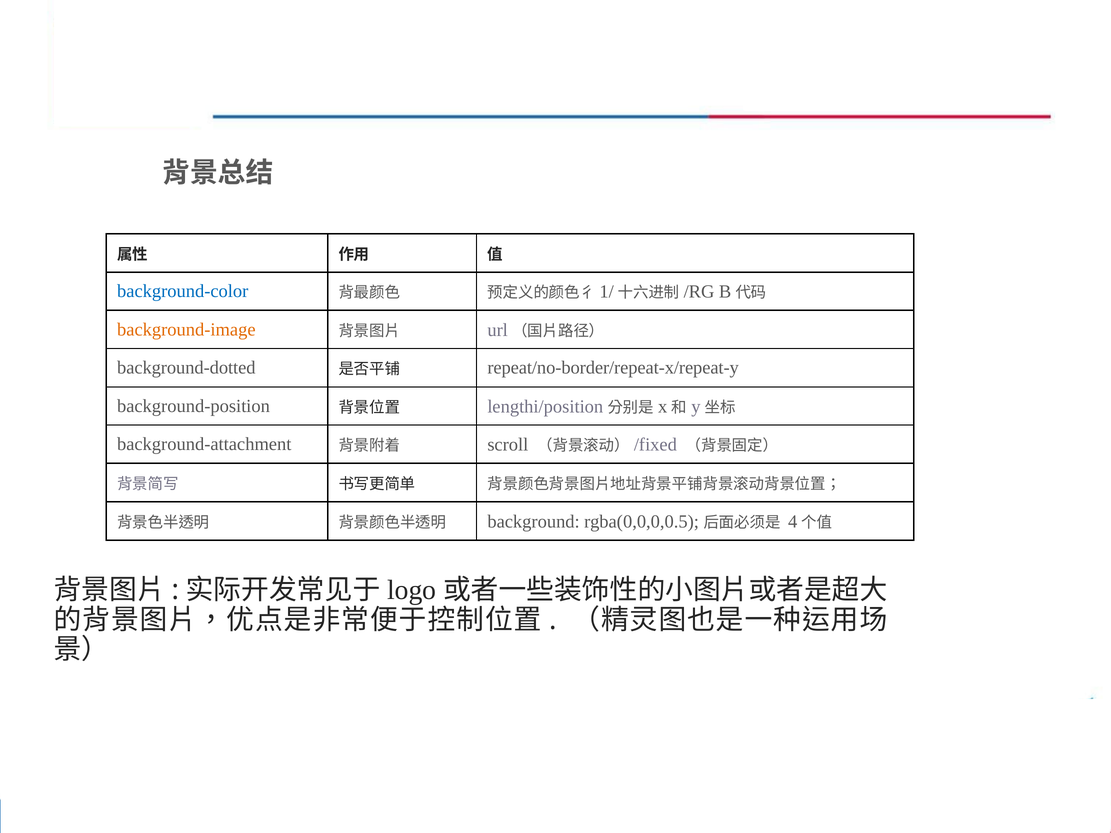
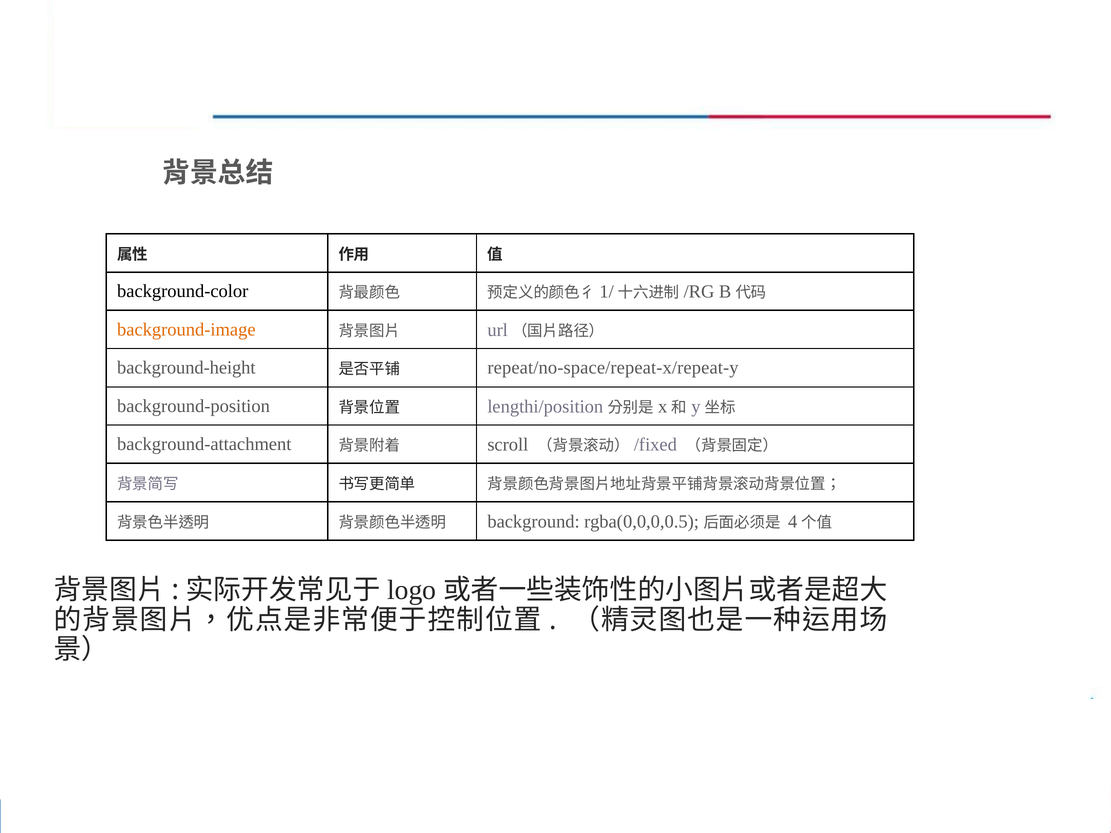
background-color colour: blue -> black (183, 291)
background-dotted: background-dotted -> background-height (186, 368)
repeat/no-border/repeat-x/repeat-y: repeat/no-border/repeat-x/repeat-y -> repeat/no-space/repeat-x/repeat-y (613, 368)
